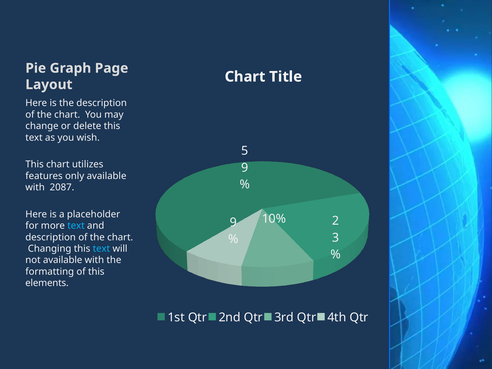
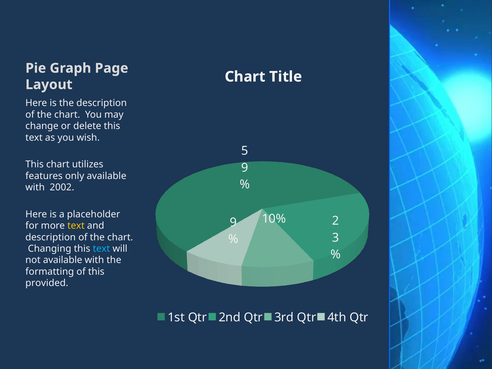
2087: 2087 -> 2002 (62, 187)
text colour: light blue -> yellow (76, 226)
elements: elements -> provided (47, 283)
